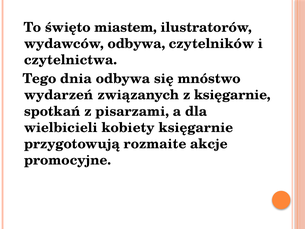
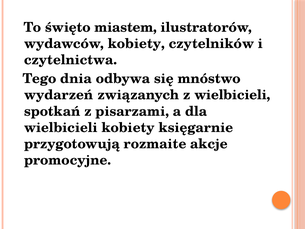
wydawców odbywa: odbywa -> kobiety (136, 44)
z księgarnie: księgarnie -> wielbicieli (232, 95)
